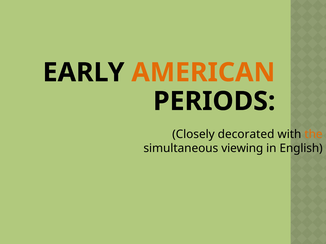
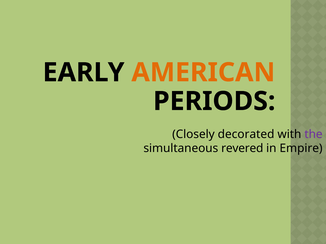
the colour: orange -> purple (313, 134)
viewing: viewing -> revered (242, 149)
English: English -> Empire (301, 149)
